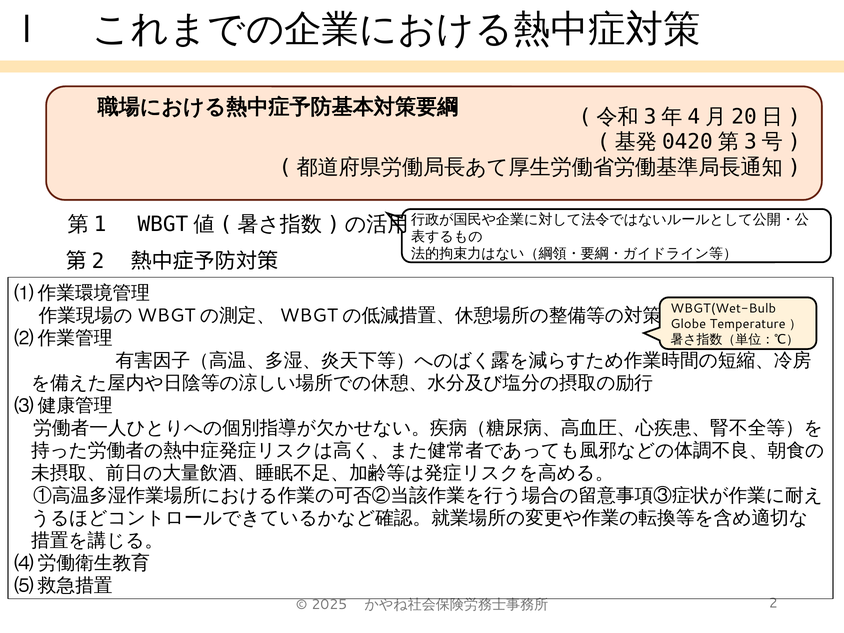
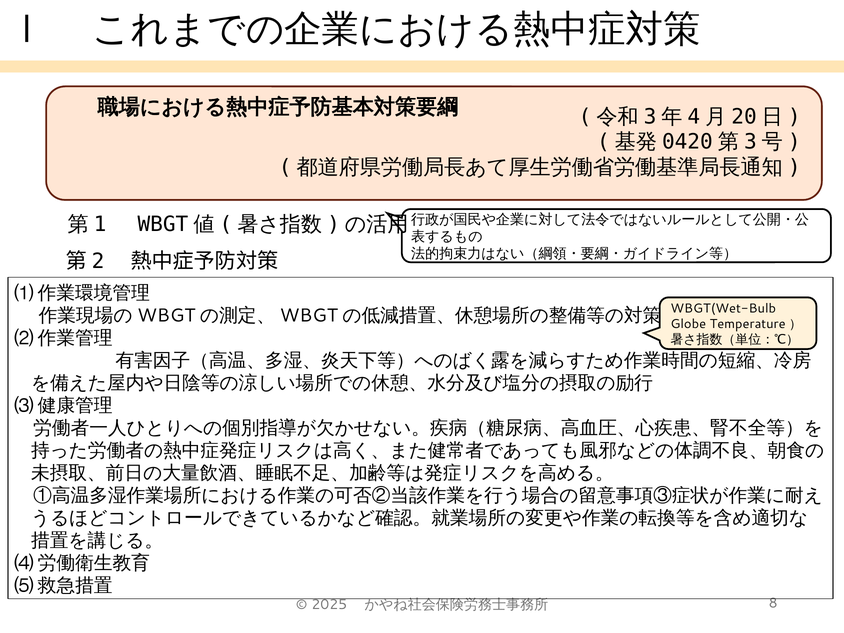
2: 2 -> 8 (773, 603)
